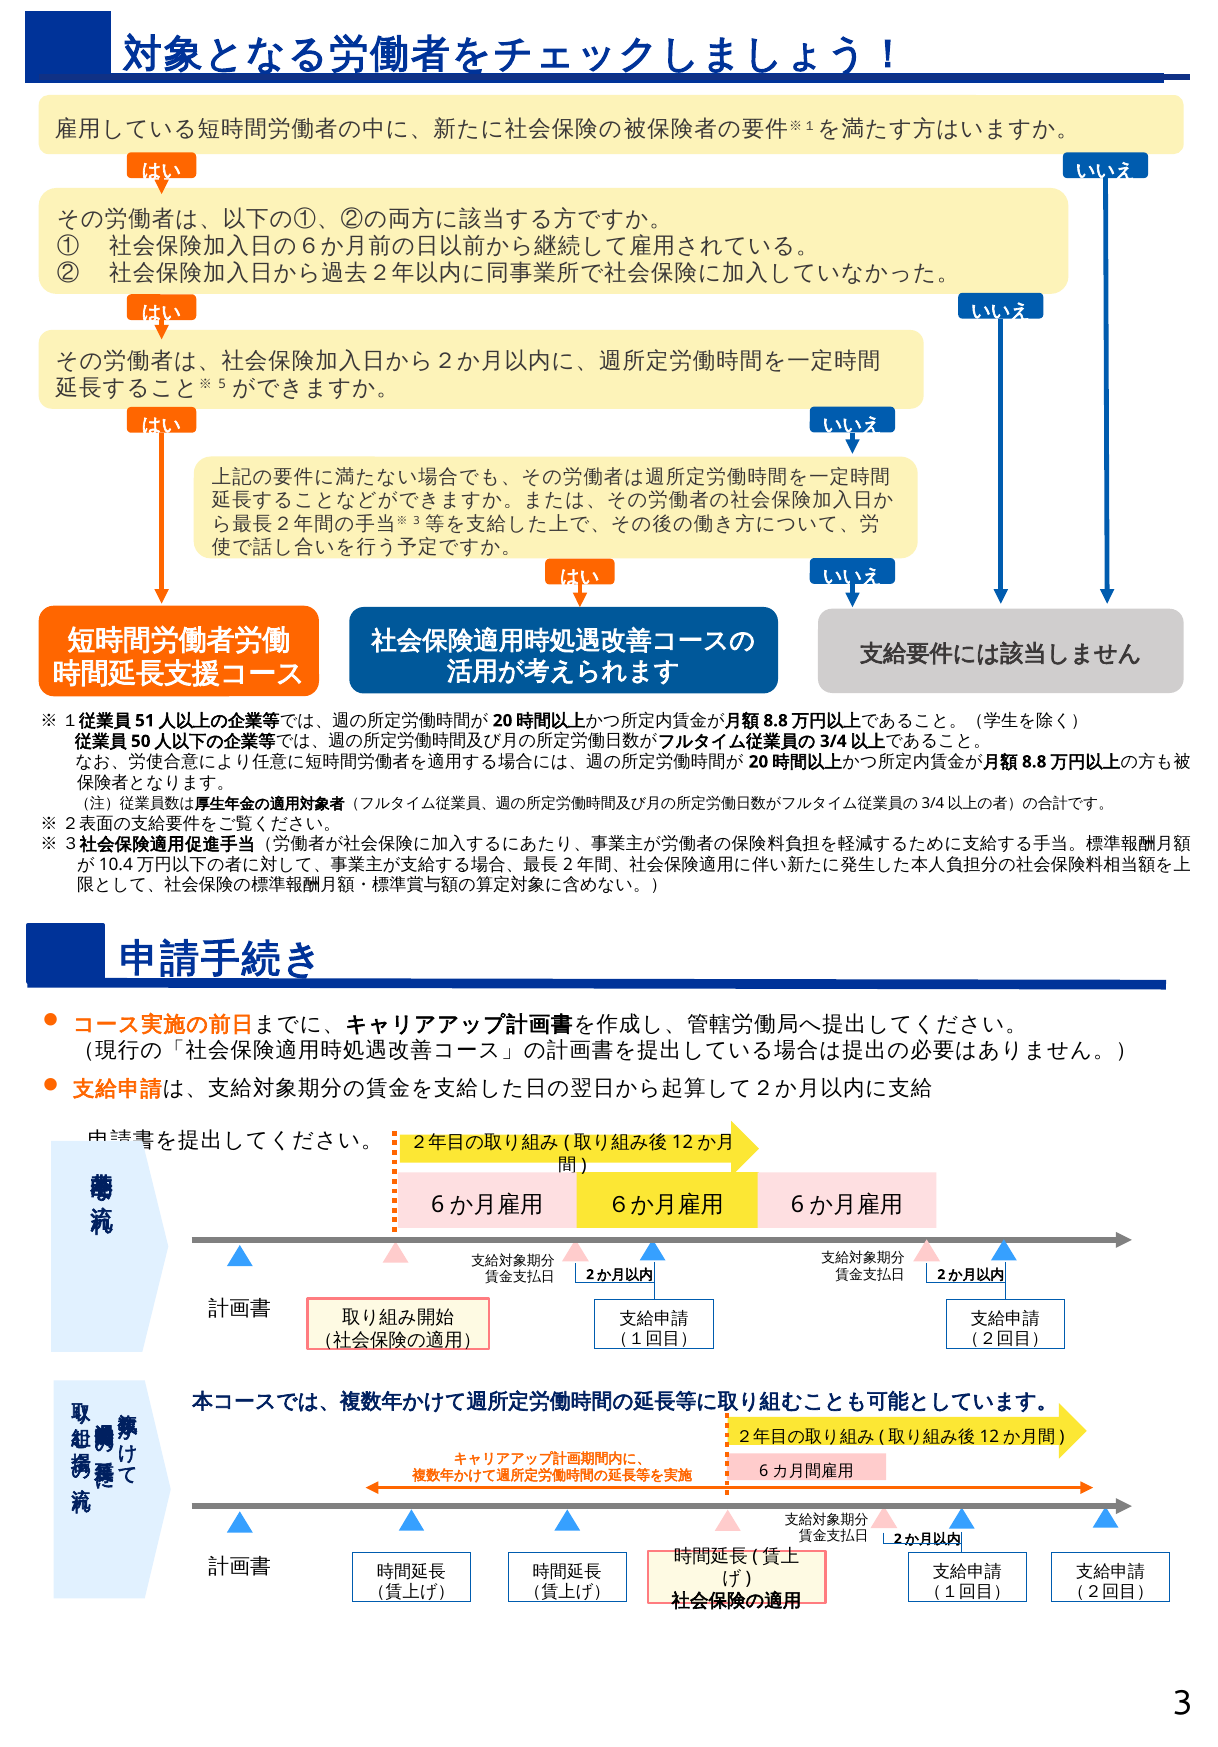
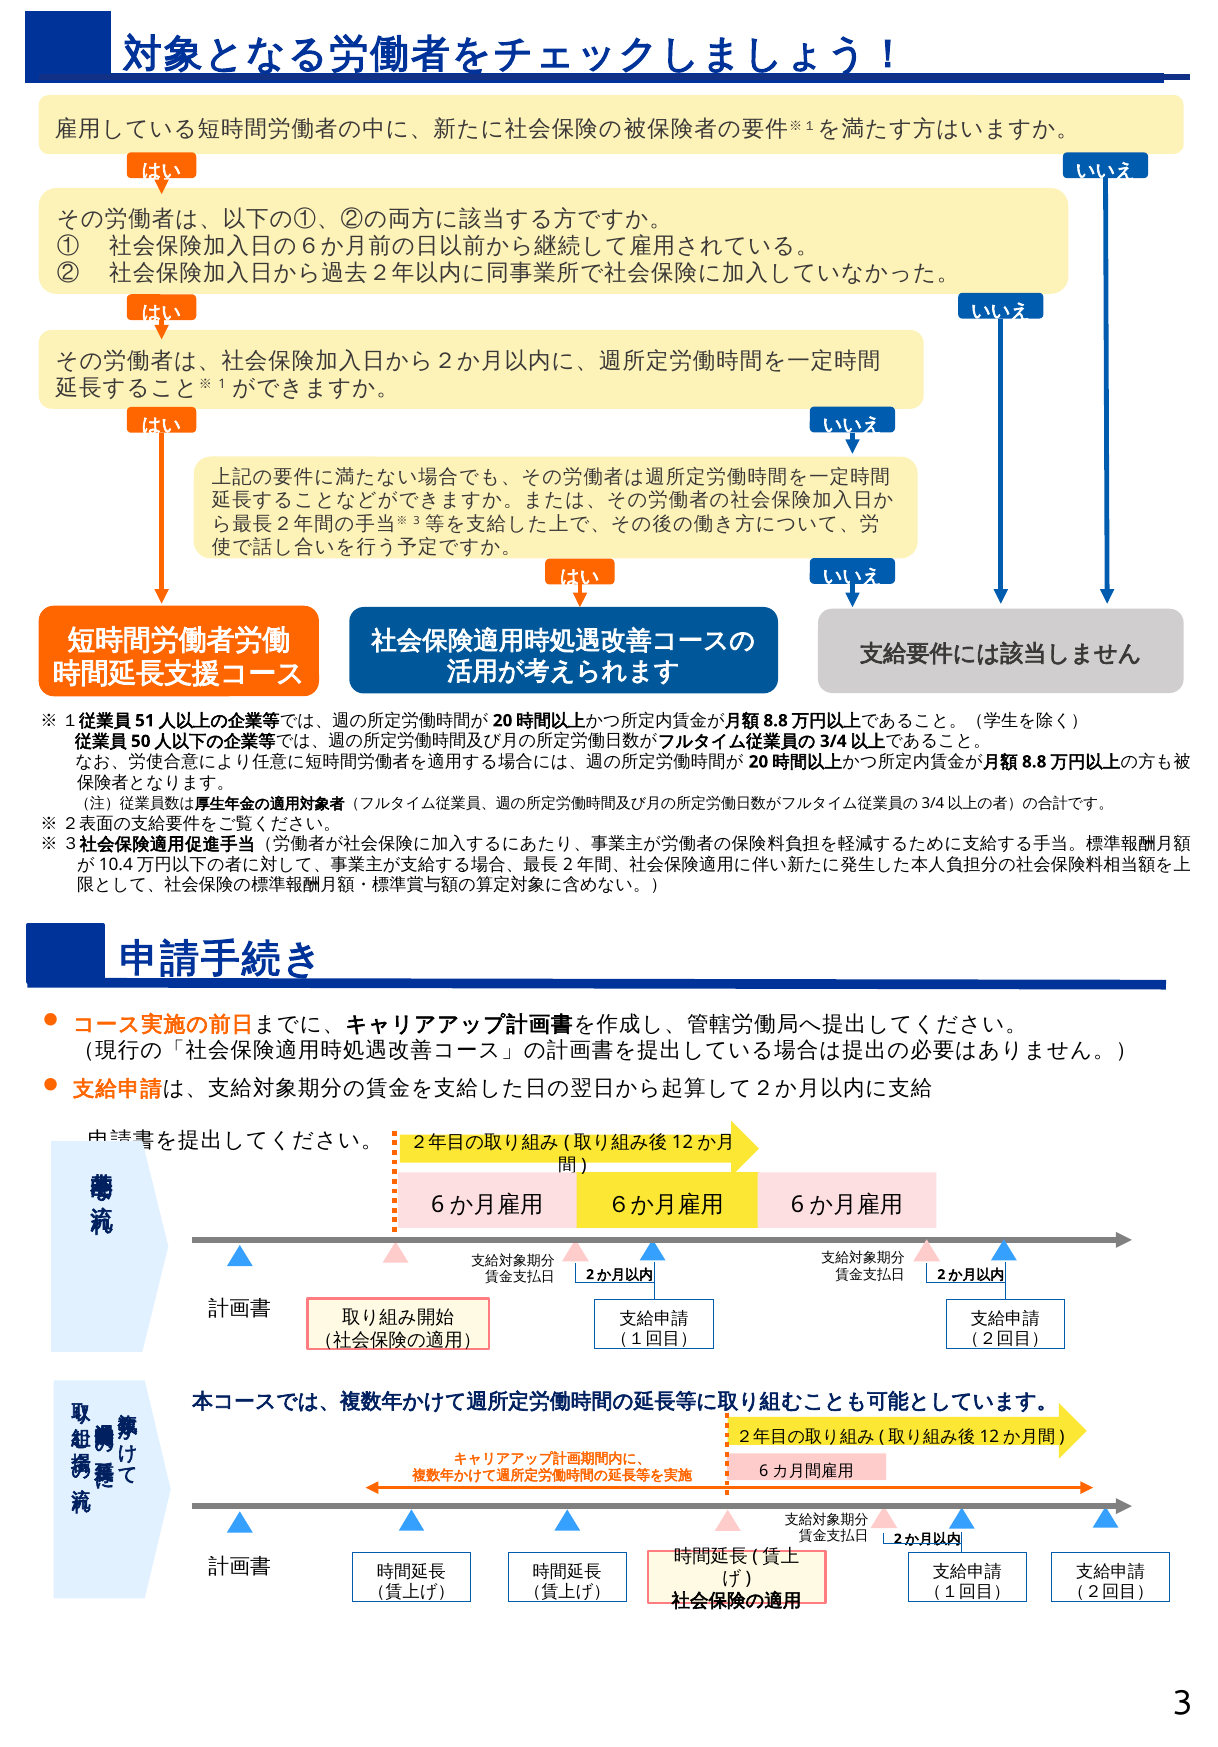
5: 5 -> 1 (222, 384)
